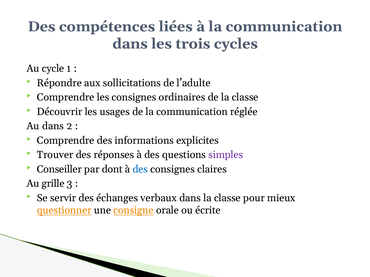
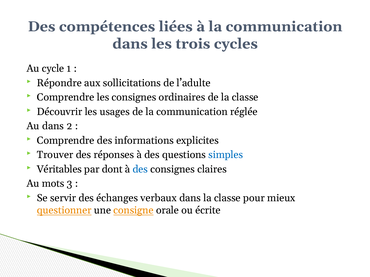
simples colour: purple -> blue (226, 155)
Conseiller: Conseiller -> Véritables (59, 170)
grille: grille -> mots (53, 184)
